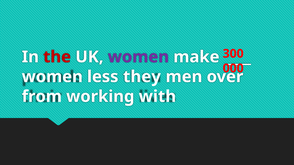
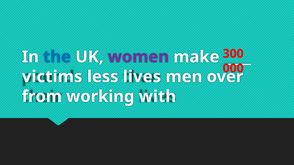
the colour: red -> blue (57, 57)
women: women -> victims (52, 77)
they: they -> lives (142, 77)
